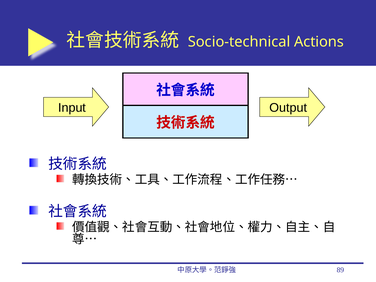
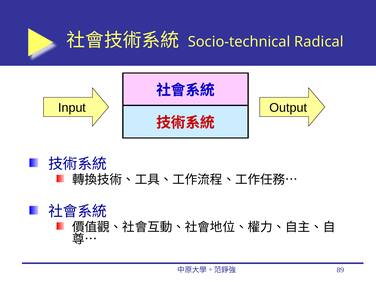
Actions: Actions -> Radical (319, 42)
